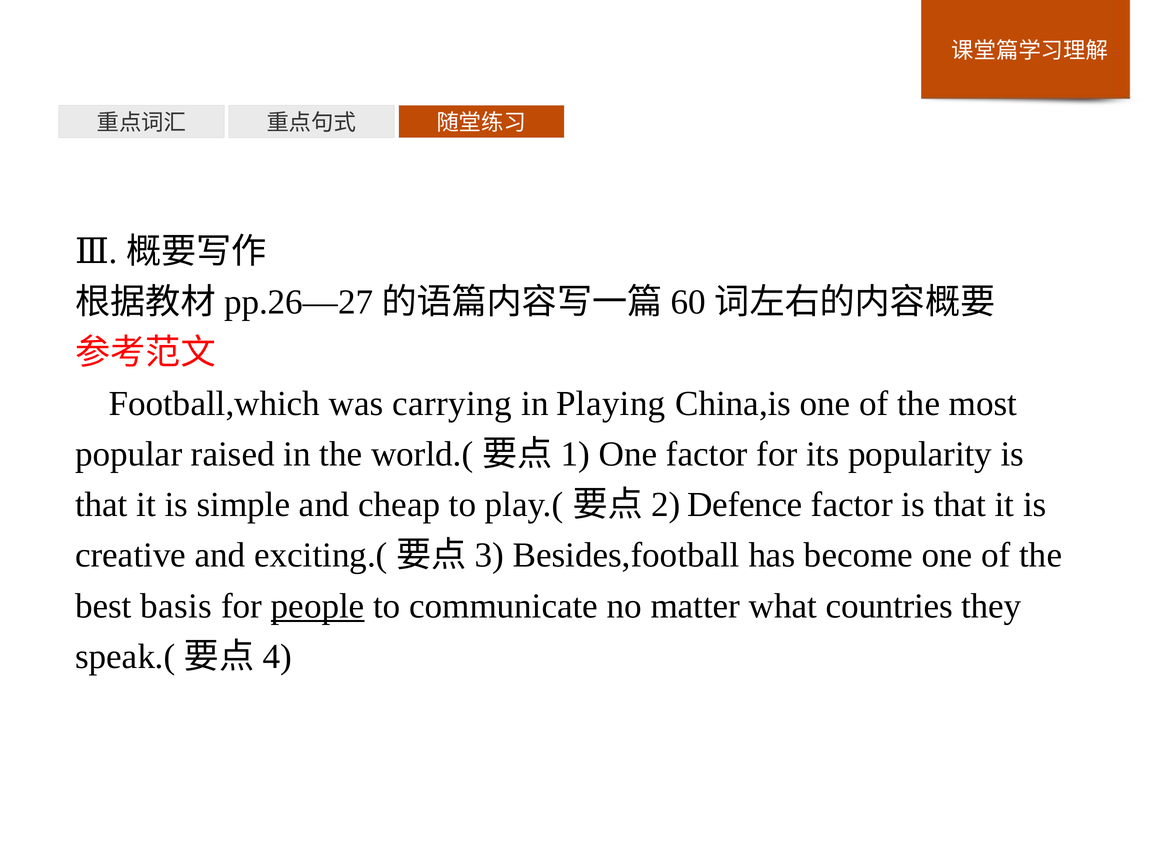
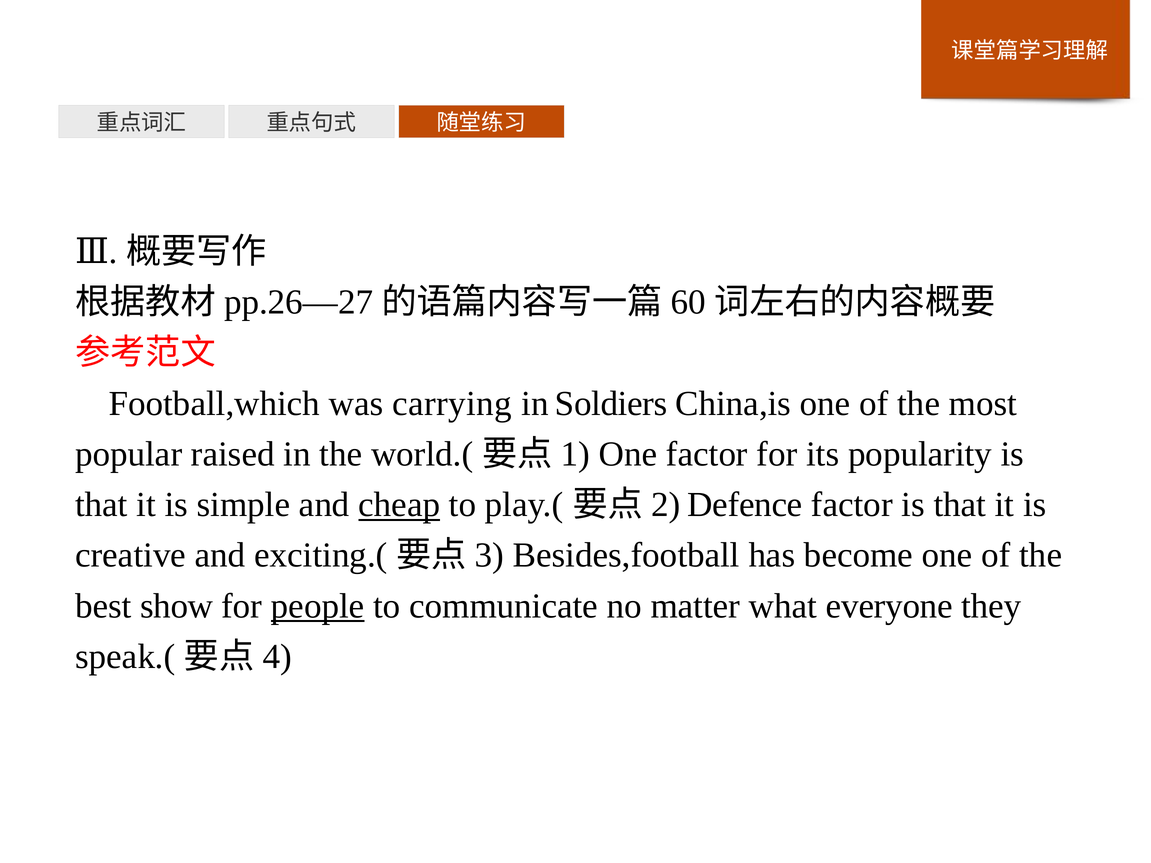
Playing: Playing -> Soldiers (611, 404)
cheap underline: none -> present (399, 505)
basis: basis -> show (177, 606)
countries: countries -> everyone (889, 606)
